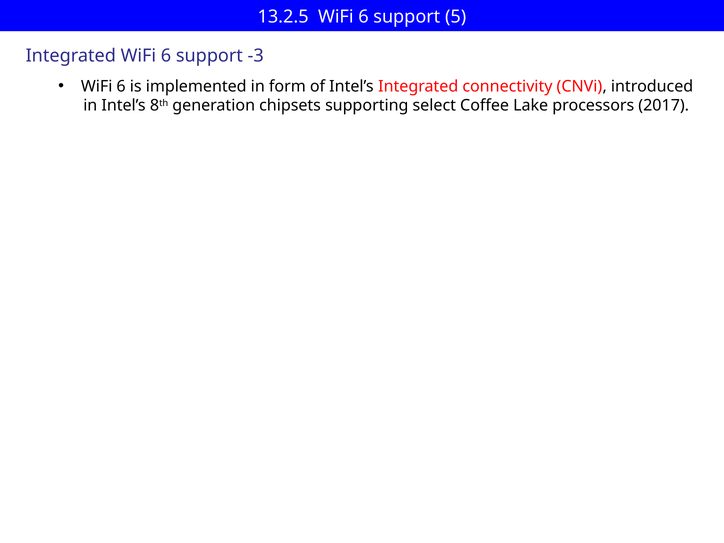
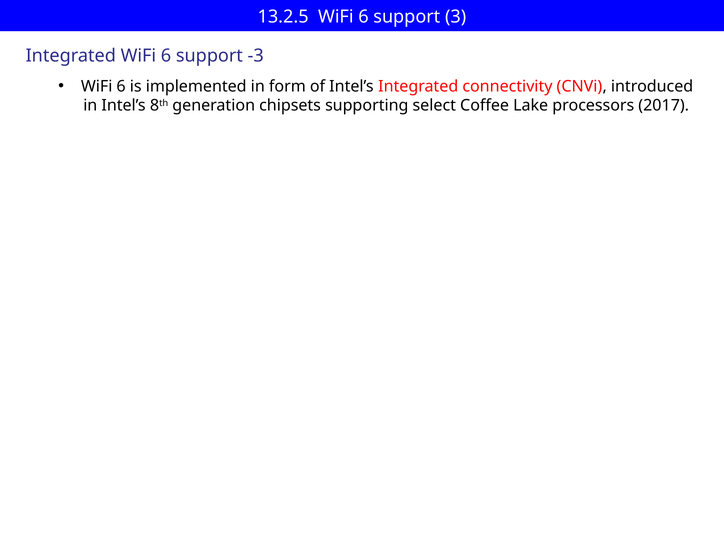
5: 5 -> 3 (456, 17)
